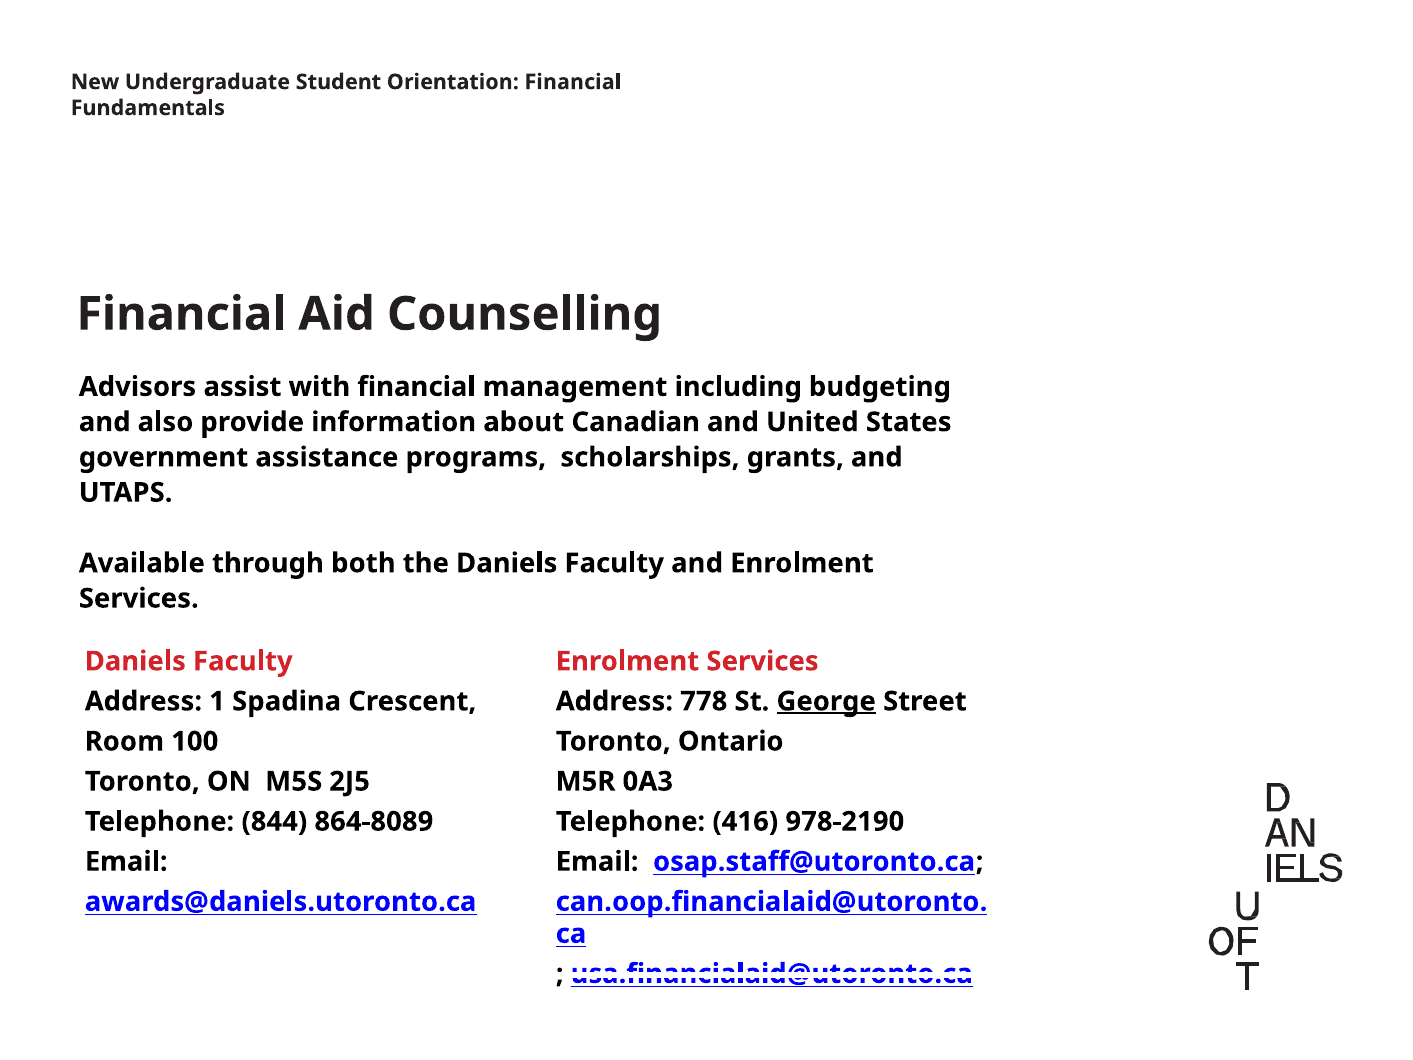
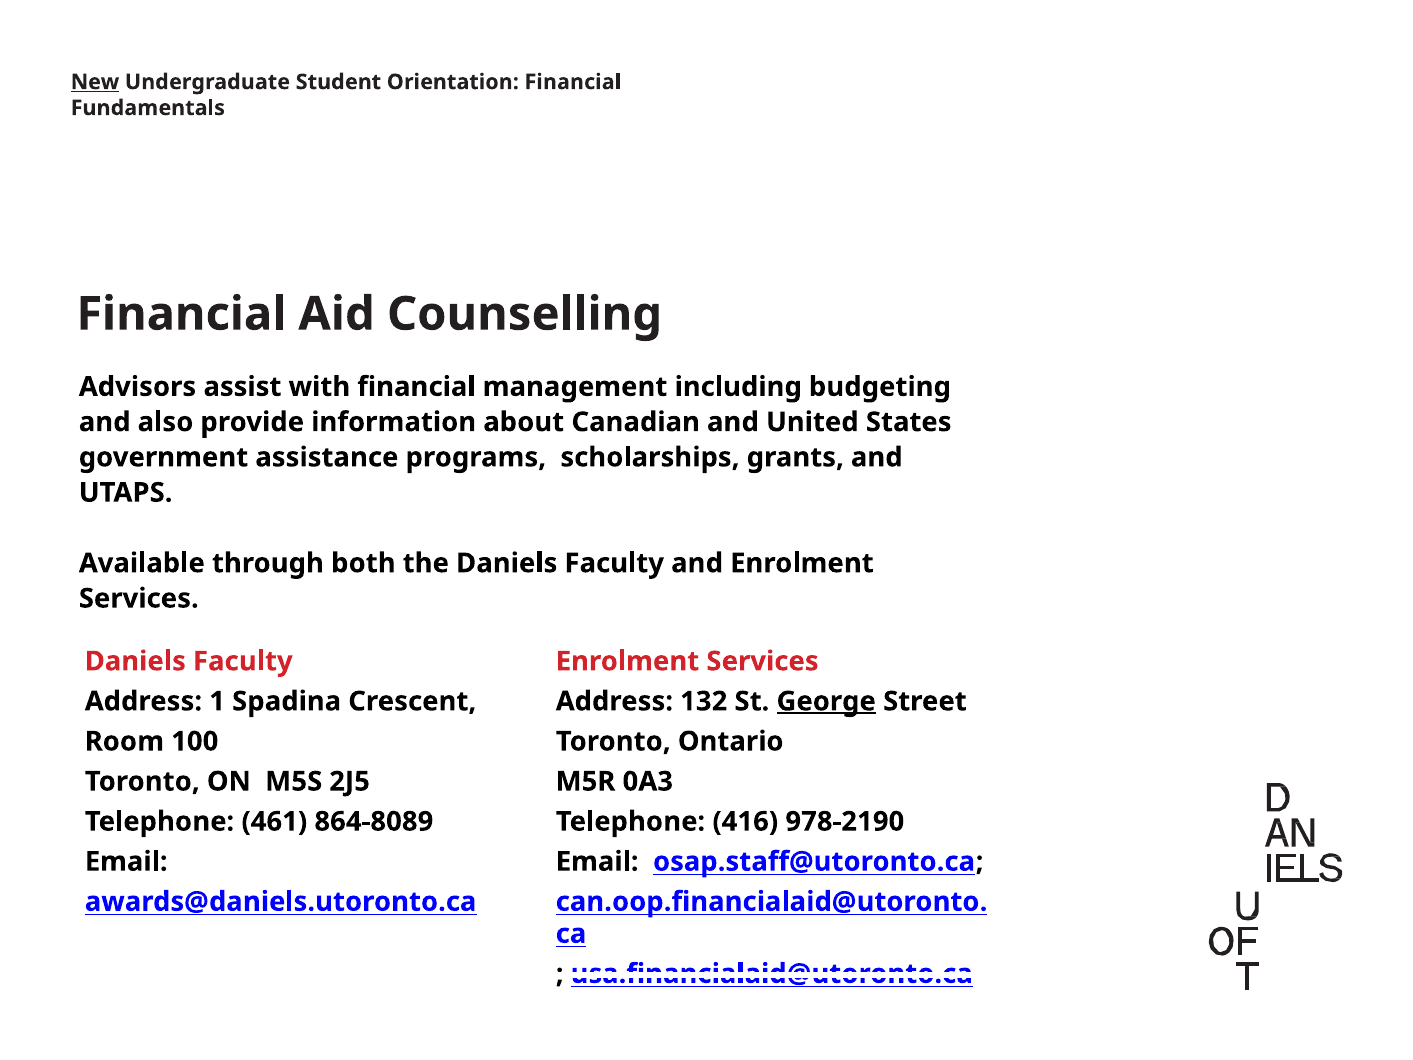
New underline: none -> present (95, 82)
778: 778 -> 132 (704, 701)
844: 844 -> 461 (274, 821)
